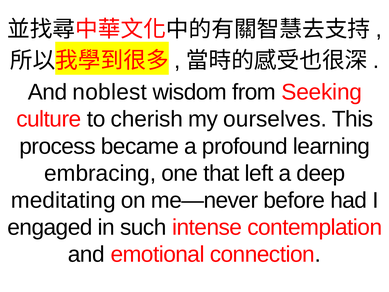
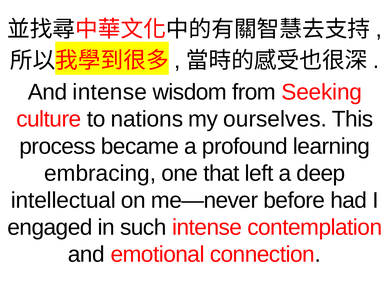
And noblest: noblest -> intense (110, 92)
cherish: cherish -> nations (147, 119)
meditating: meditating -> intellectual (63, 200)
